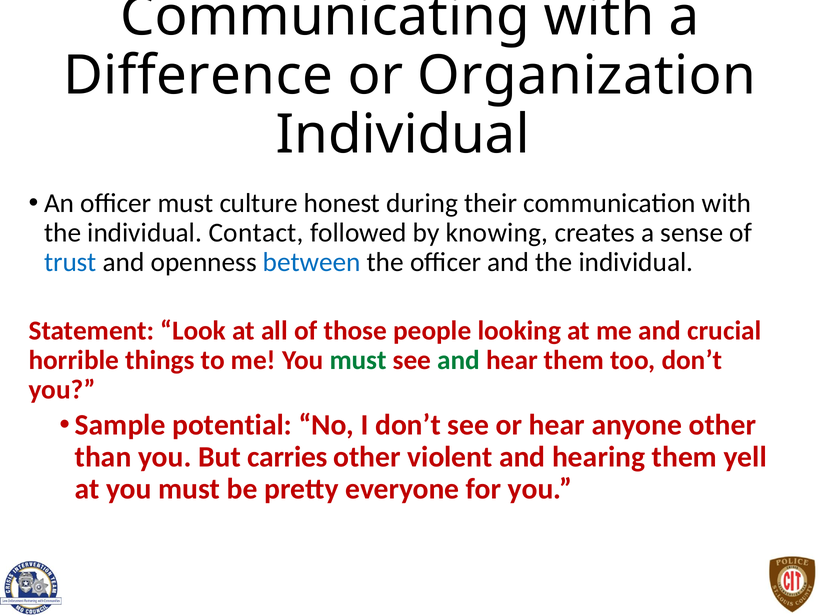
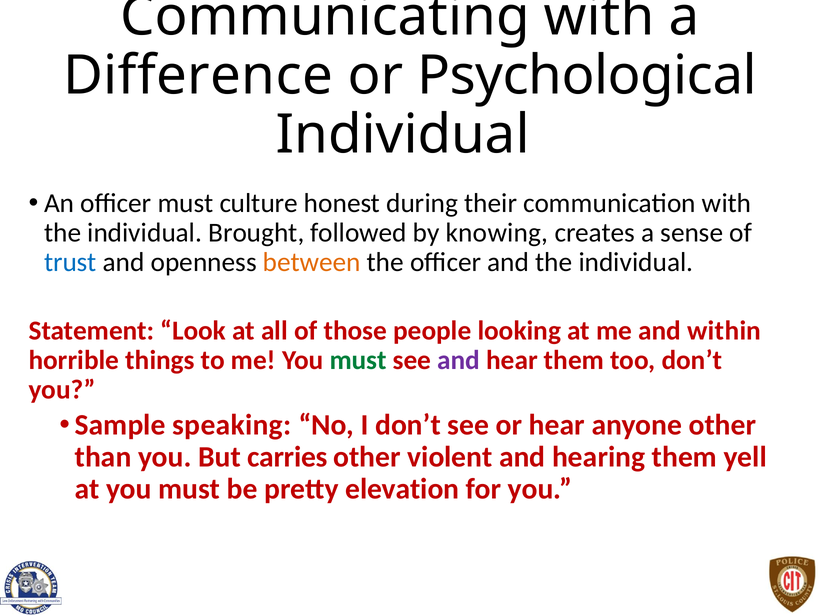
Organization: Organization -> Psychological (587, 76)
Contact: Contact -> Brought (256, 233)
between colour: blue -> orange (312, 262)
crucial: crucial -> within (724, 331)
and colour: green -> purple (459, 360)
potential: potential -> speaking (232, 425)
everyone: everyone -> elevation (402, 489)
